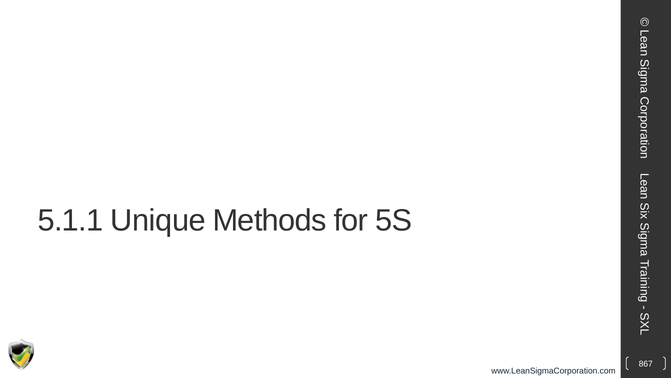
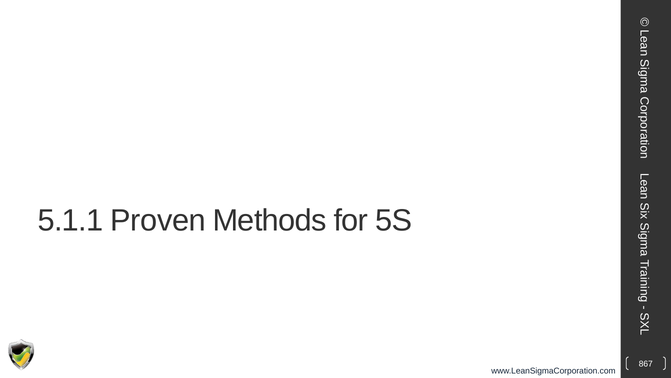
Unique: Unique -> Proven (158, 220)
